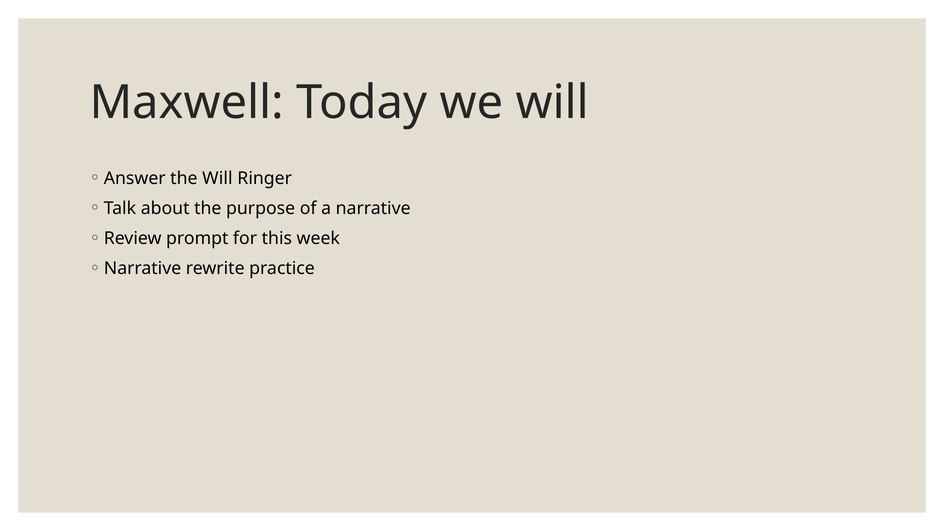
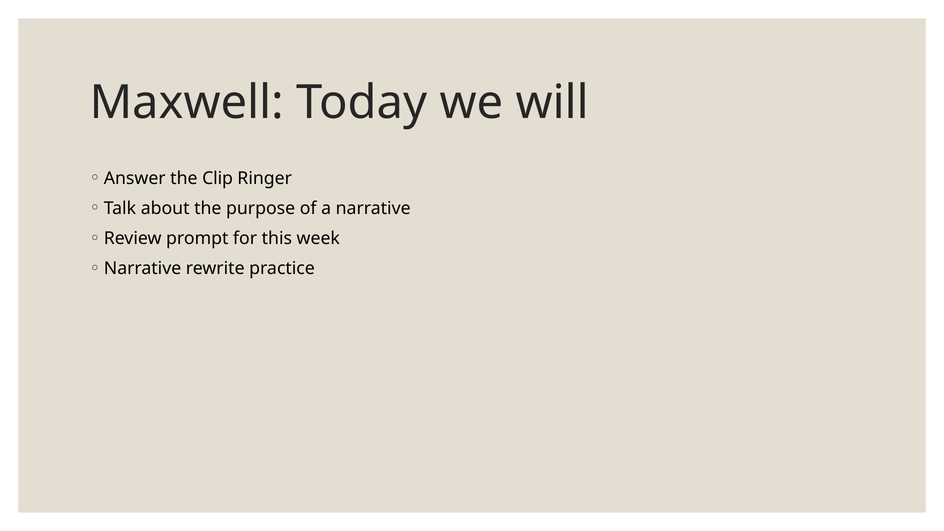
the Will: Will -> Clip (218, 178)
